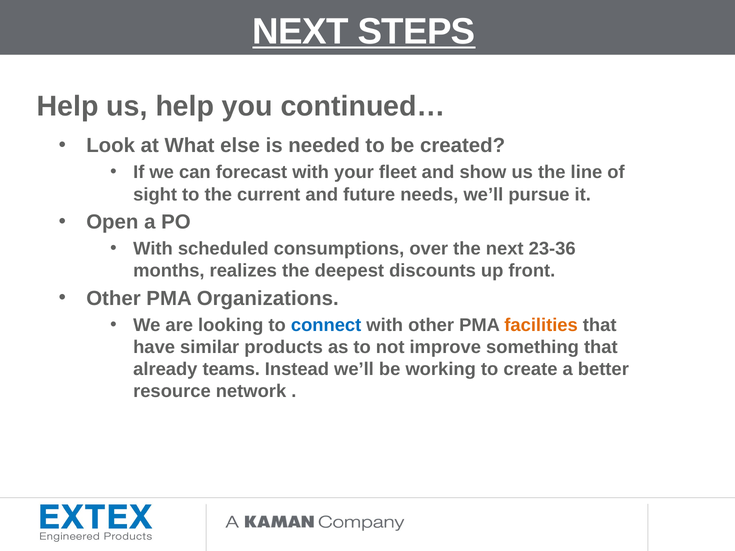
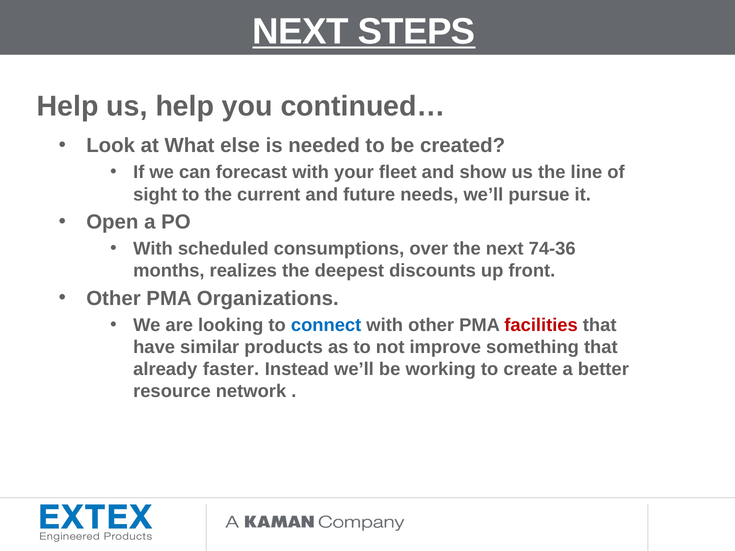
23-36: 23-36 -> 74-36 (552, 249)
facilities colour: orange -> red (541, 325)
teams: teams -> faster (231, 369)
